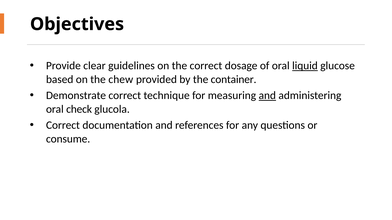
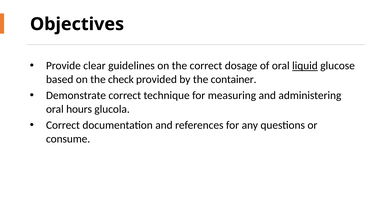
chew: chew -> check (121, 79)
and underline: present -> none (267, 96)
check: check -> hours (79, 109)
